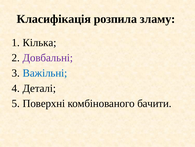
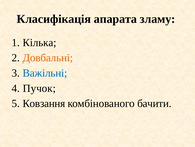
розпила: розпила -> апарата (115, 19)
Довбальні colour: purple -> orange (48, 58)
Деталі: Деталі -> Пучок (39, 88)
Поверхні: Поверхні -> Ковзання (44, 103)
